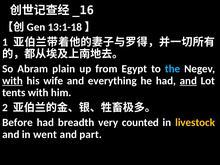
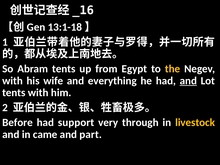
Abram plain: plain -> tents (64, 69)
the colour: light blue -> yellow (173, 69)
with underline: present -> none (12, 81)
breadth: breadth -> support (76, 123)
counted: counted -> through (140, 123)
went: went -> came (45, 134)
